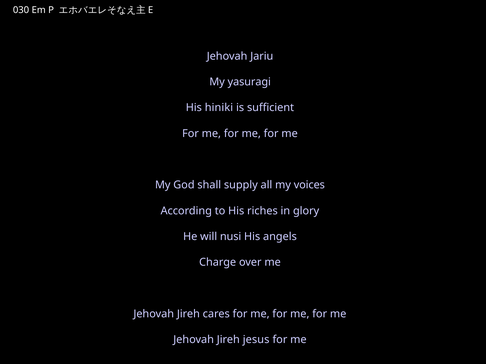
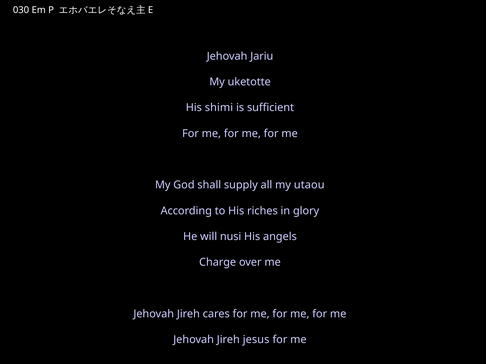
yasuragi: yasuragi -> uketotte (249, 82)
hiniki: hiniki -> shimi (219, 108)
voices: voices -> utaou (309, 185)
